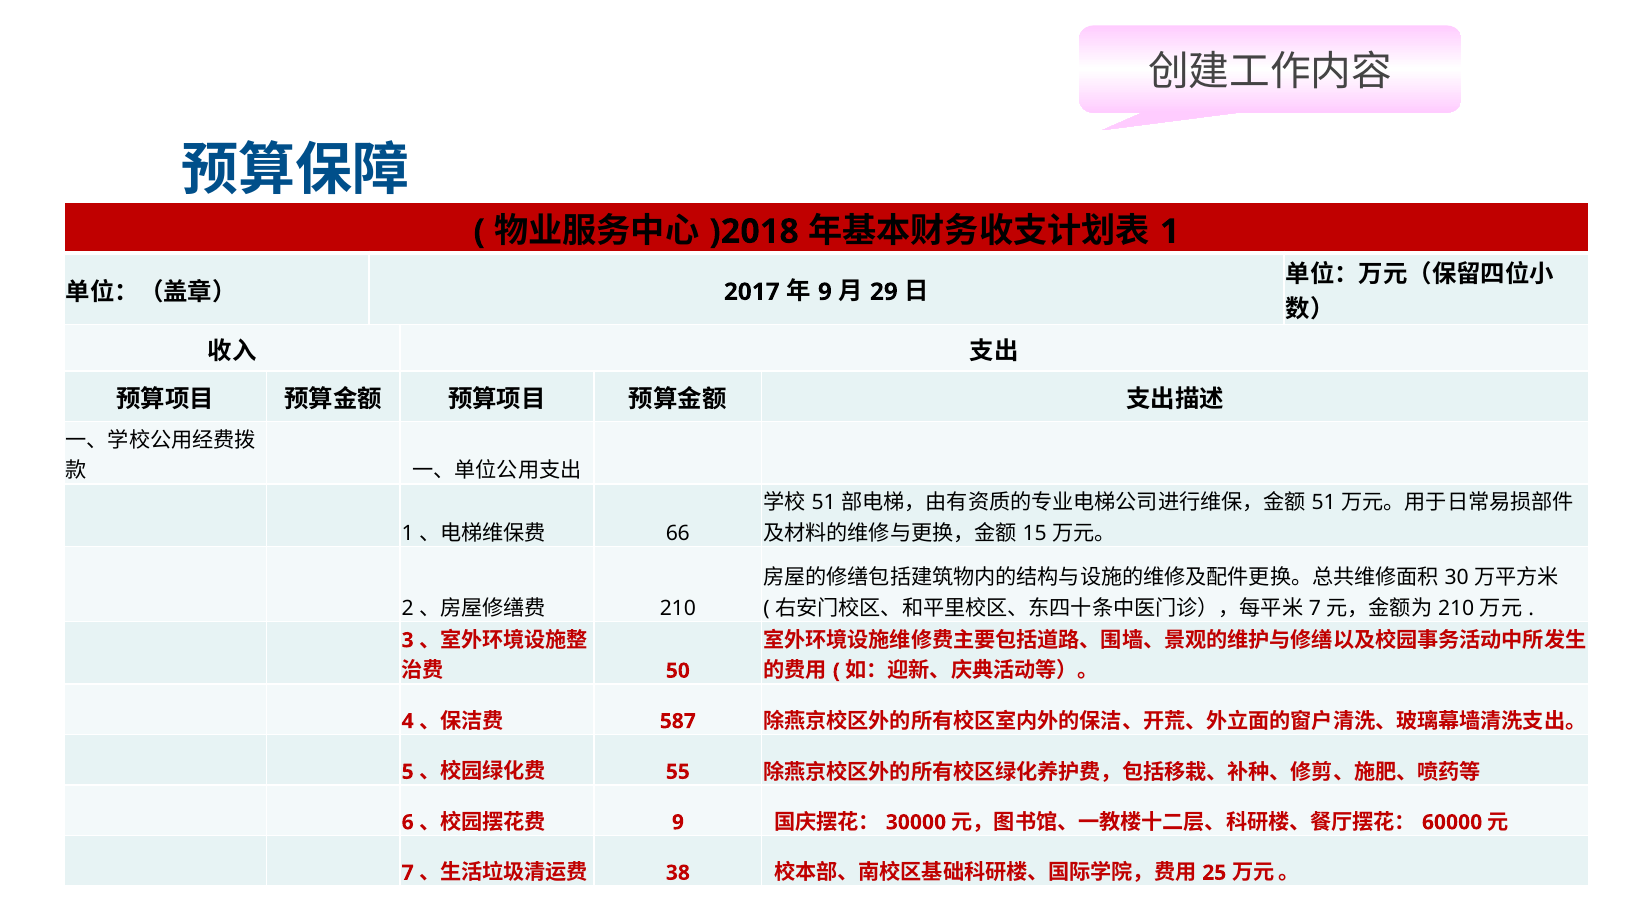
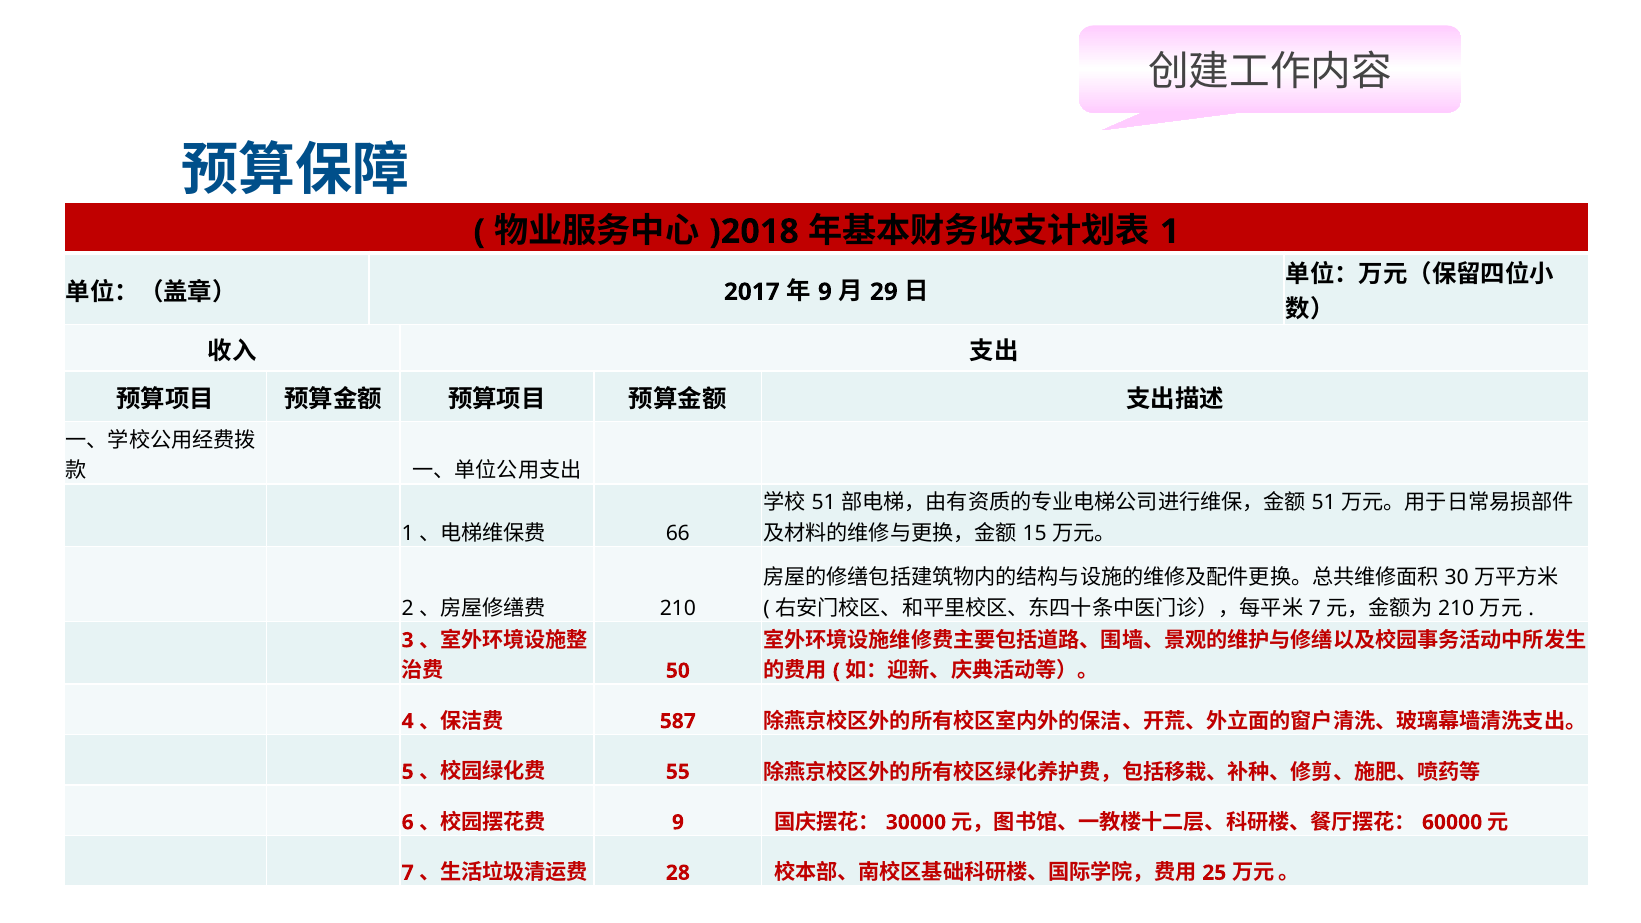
38: 38 -> 28 (678, 873)
